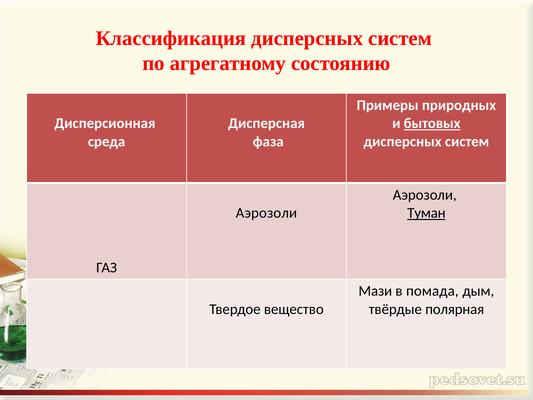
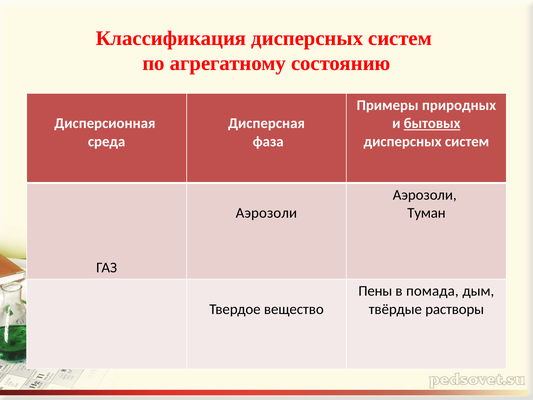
Туман underline: present -> none (426, 213)
Мази: Мази -> Пены (375, 291)
полярная: полярная -> растворы (455, 309)
